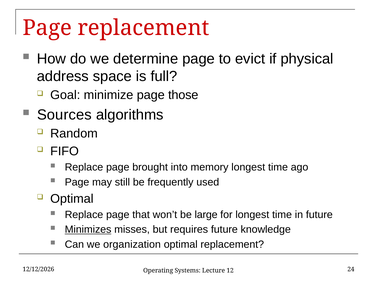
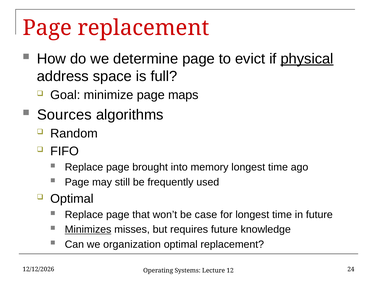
physical underline: none -> present (307, 59)
those: those -> maps (183, 95)
large: large -> case (206, 215)
